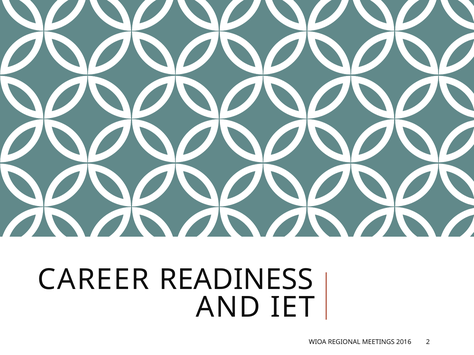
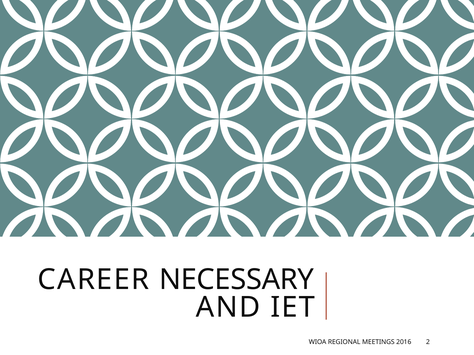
READINESS: READINESS -> NECESSARY (237, 280)
